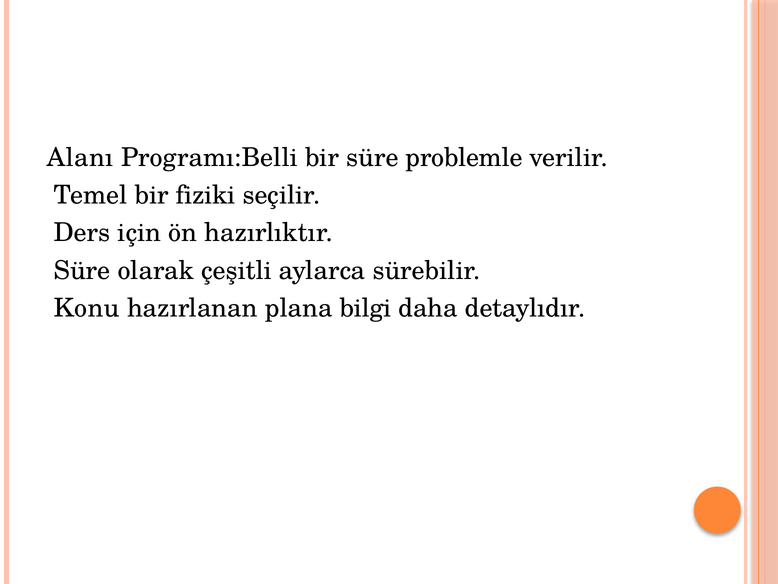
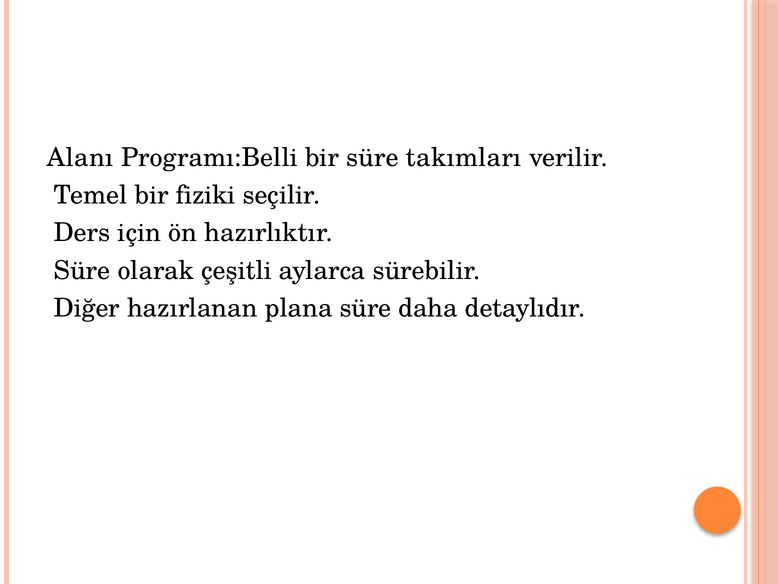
problemle: problemle -> takımları (464, 157)
Konu: Konu -> Diğer (87, 308)
plana bilgi: bilgi -> süre (365, 308)
